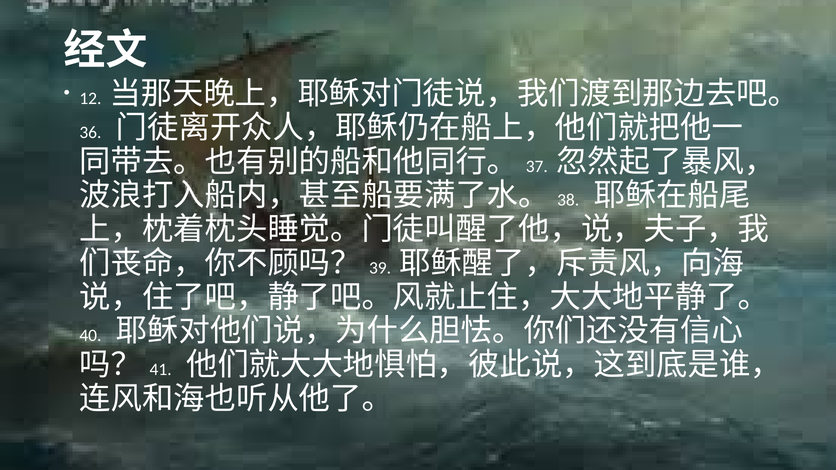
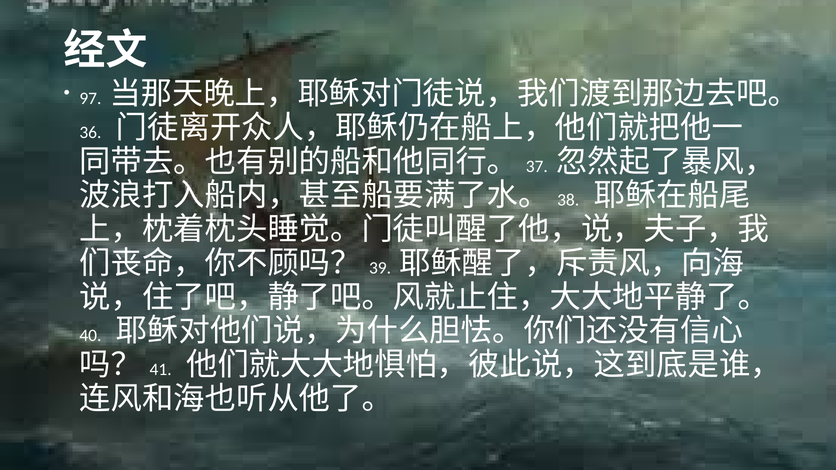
12: 12 -> 97 (90, 99)
